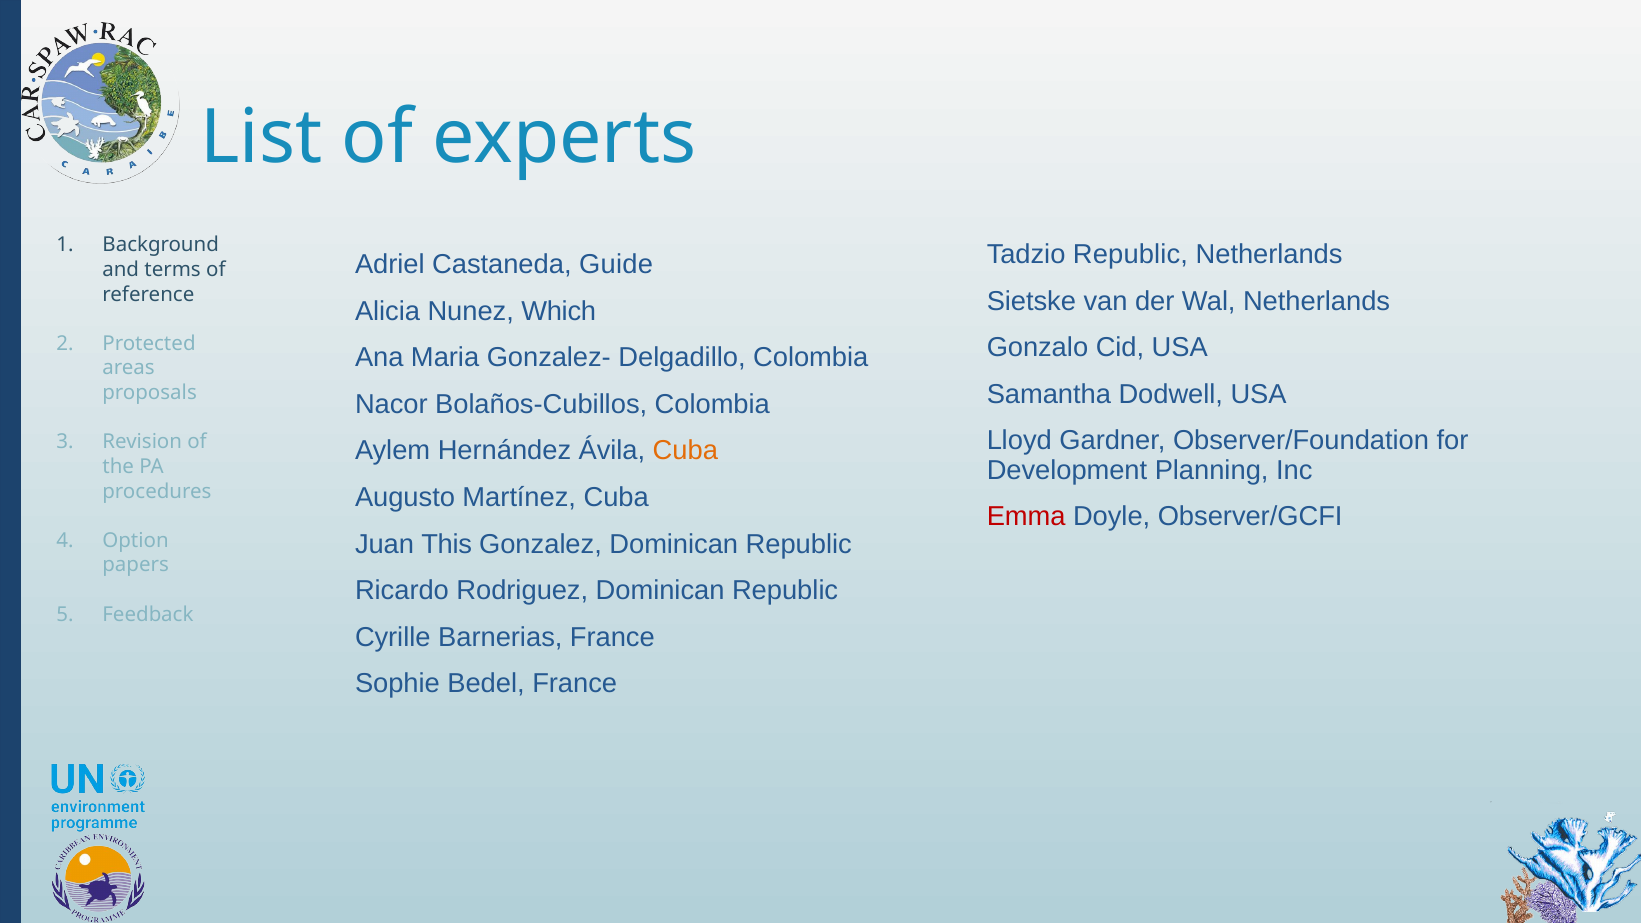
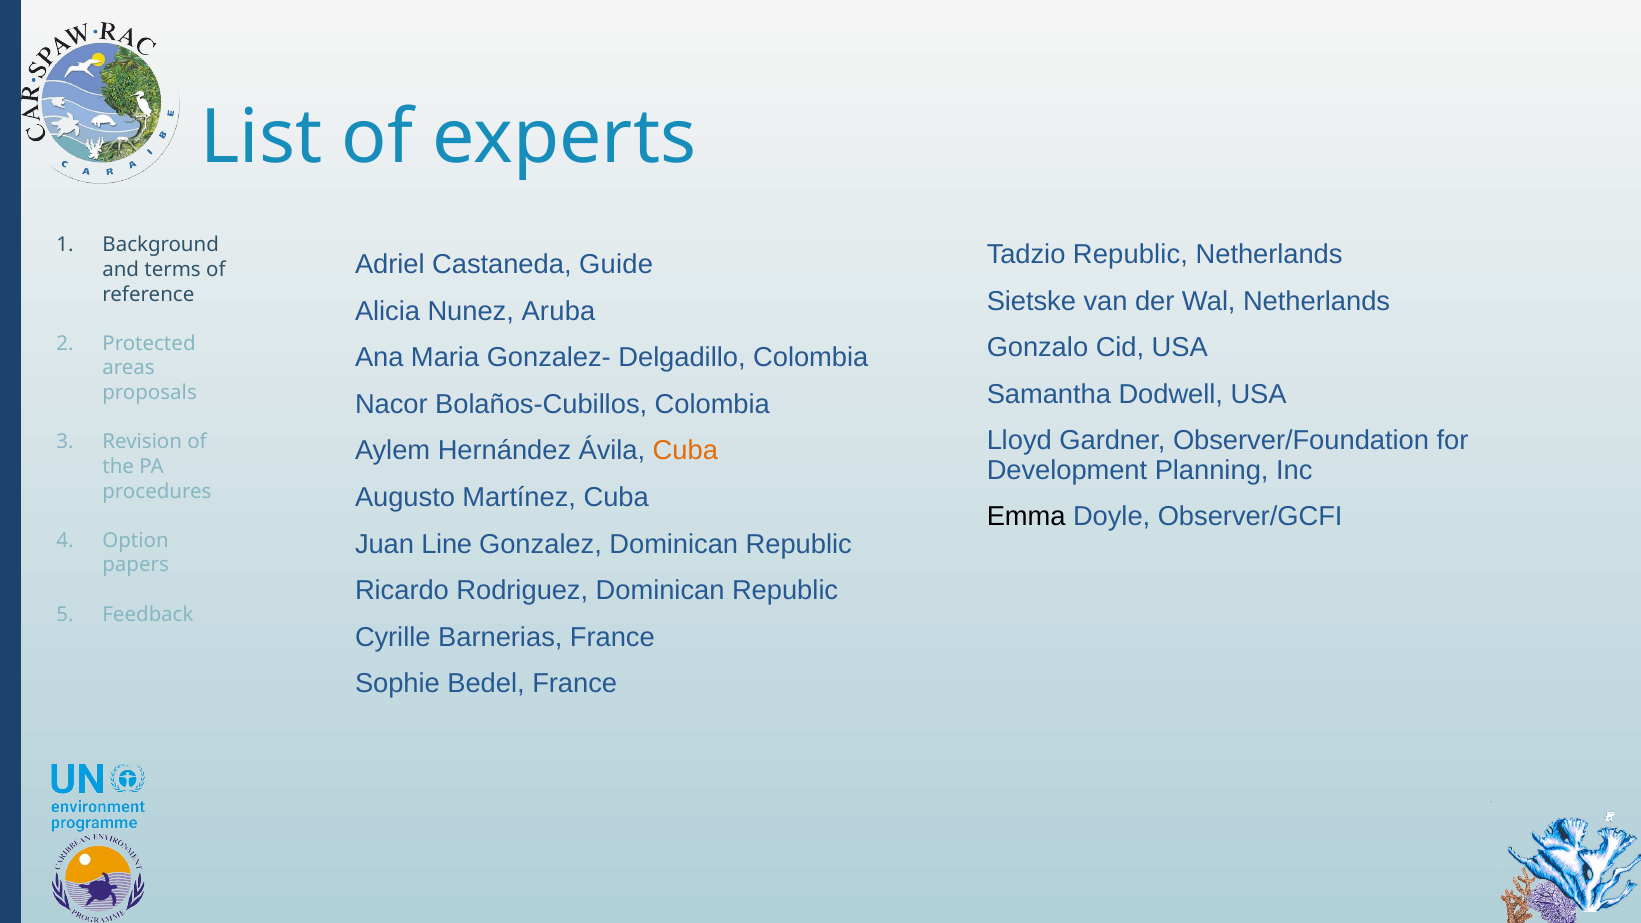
Which: Which -> Aruba (558, 311)
Emma colour: red -> black (1026, 517)
This: This -> Line (447, 544)
